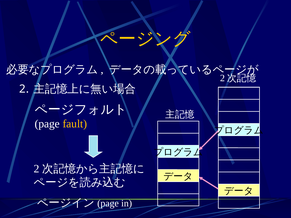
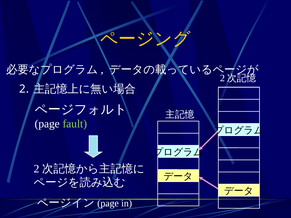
fault colour: yellow -> light green (75, 124)
